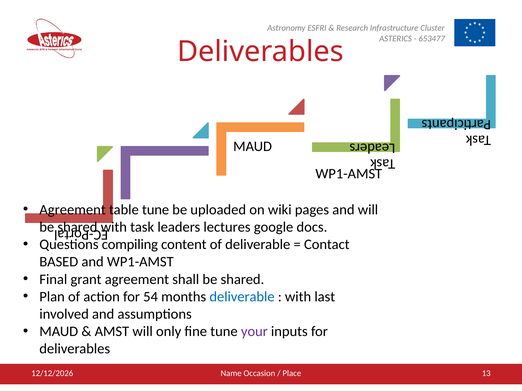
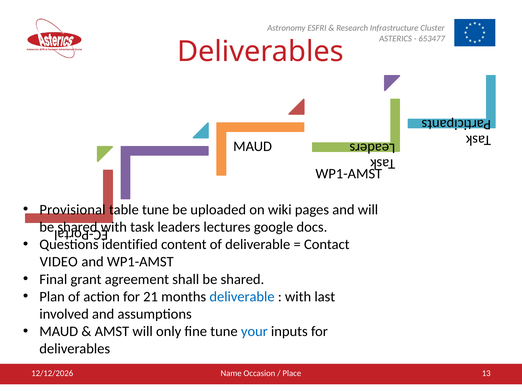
Agreement: Agreement -> Provisional (73, 210)
compiling: compiling -> identified (130, 245)
BASED: BASED -> VIDEO (59, 262)
54: 54 -> 21 (151, 297)
your colour: purple -> blue (254, 332)
